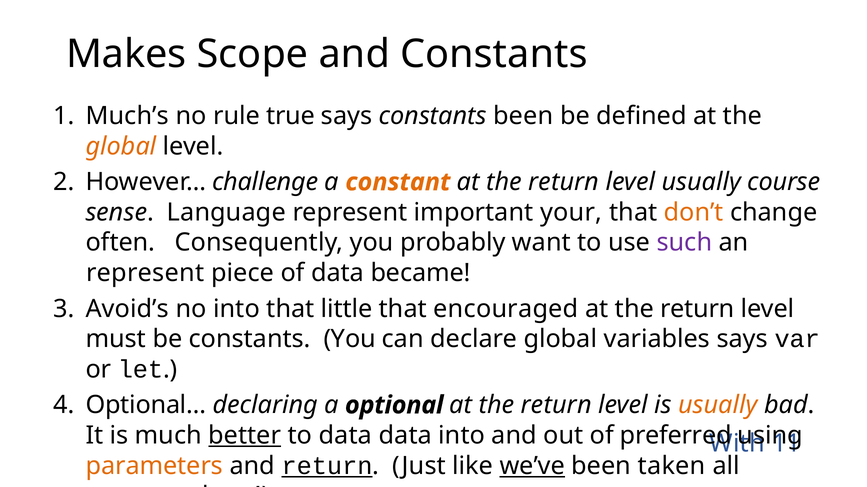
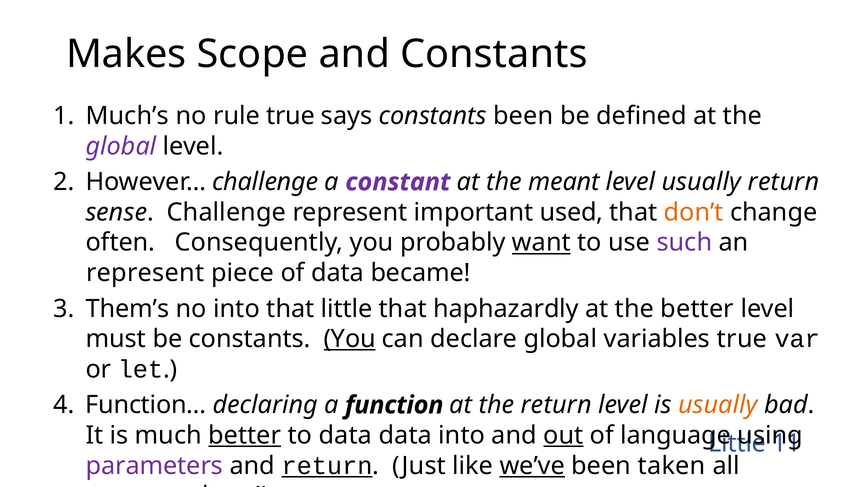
global colour: orange -> purple (121, 146)
constant colour: orange -> purple (398, 182)
return: return -> meant (564, 182)
usually course: course -> return (784, 182)
sense Language: Language -> Challenge (226, 213)
your: your -> used (571, 213)
want underline: none -> present (541, 243)
Avoid’s: Avoid’s -> Them’s (127, 309)
encouraged: encouraged -> haphazardly (506, 309)
return: return -> better (697, 309)
You underline: none -> present (350, 340)
variables says: says -> true (742, 340)
Optional…: Optional… -> Function… (146, 406)
optional: optional -> function (394, 406)
out underline: none -> present (563, 436)
preferred: preferred -> language (676, 436)
With: With -> Little (737, 444)
parameters colour: orange -> purple (154, 466)
